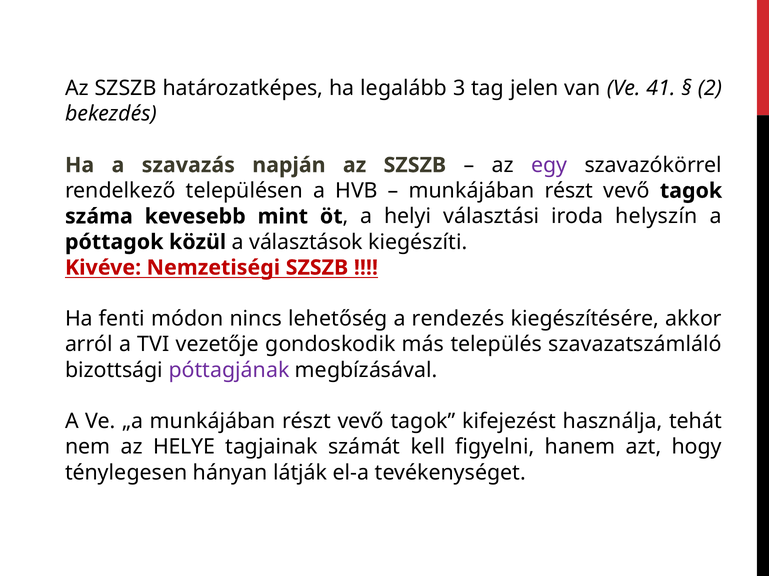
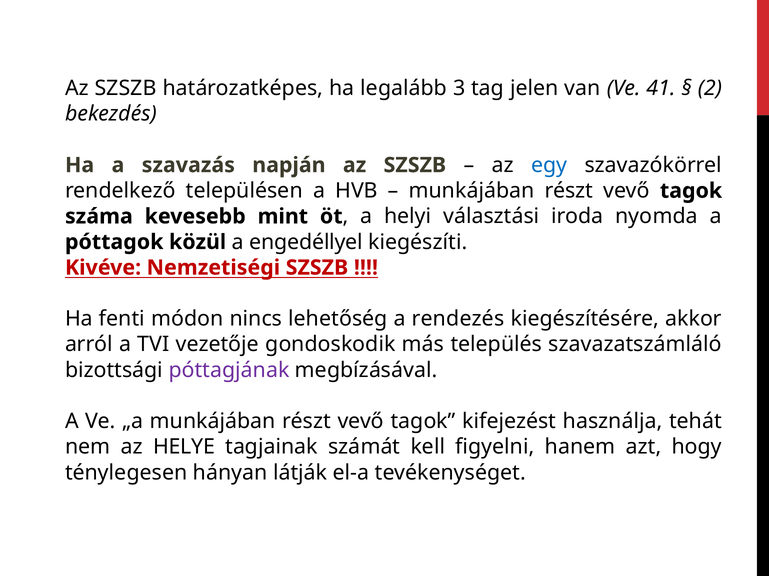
egy colour: purple -> blue (549, 165)
helyszín: helyszín -> nyomda (657, 217)
választások: választások -> engedéllyel (306, 242)
